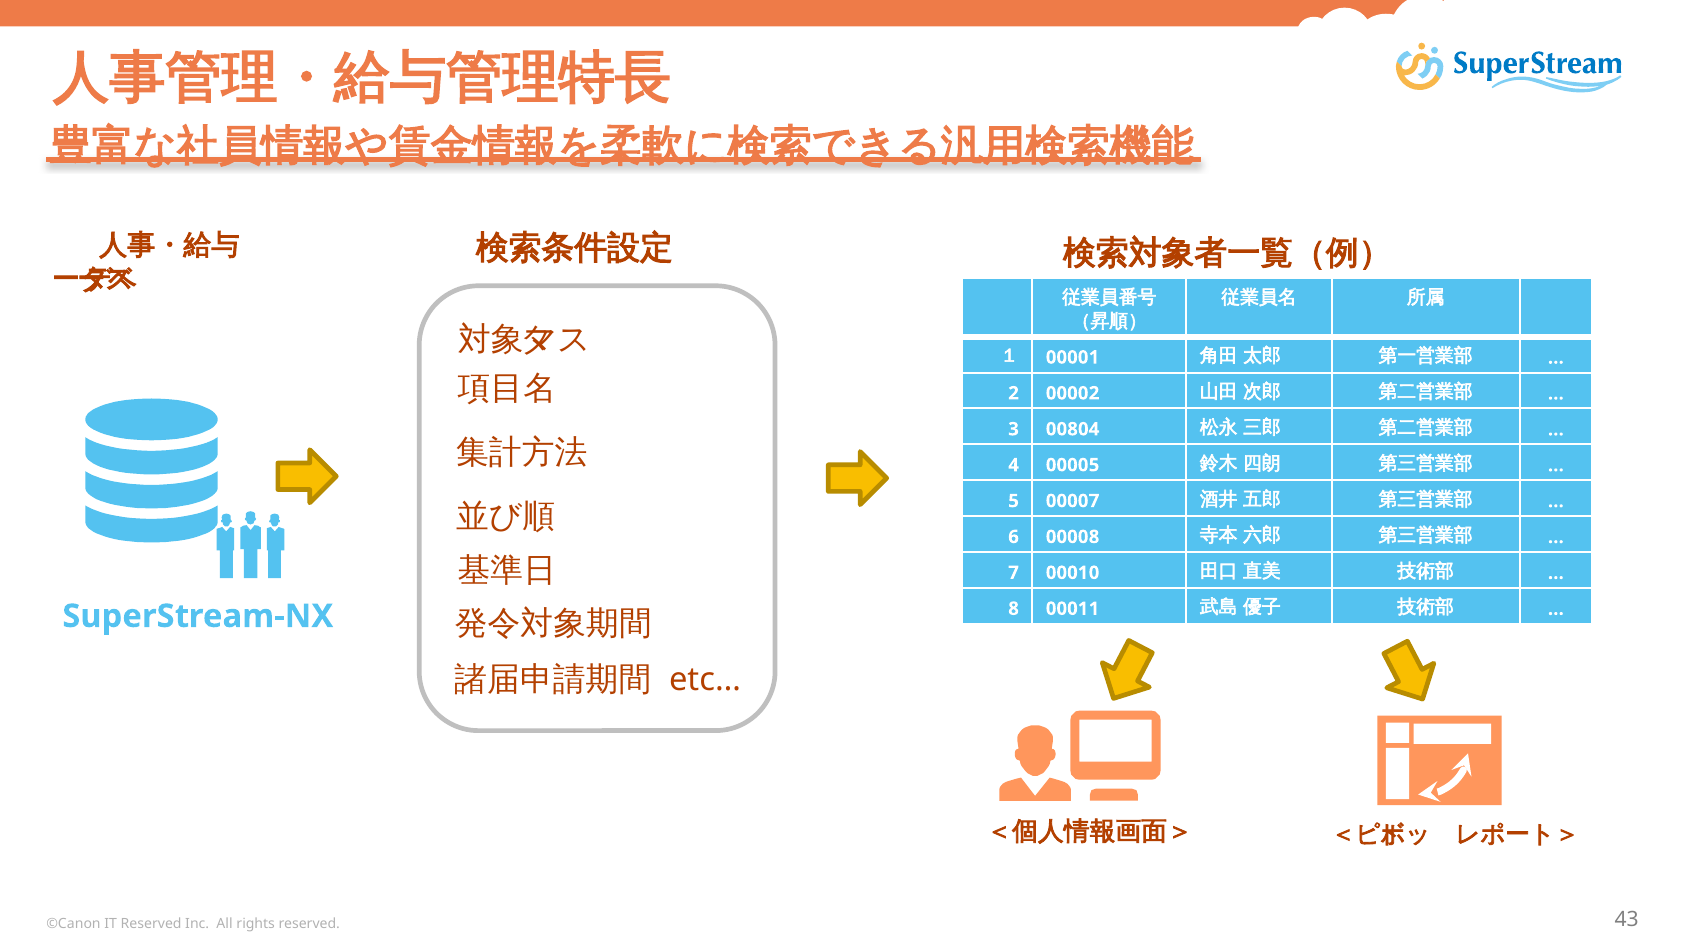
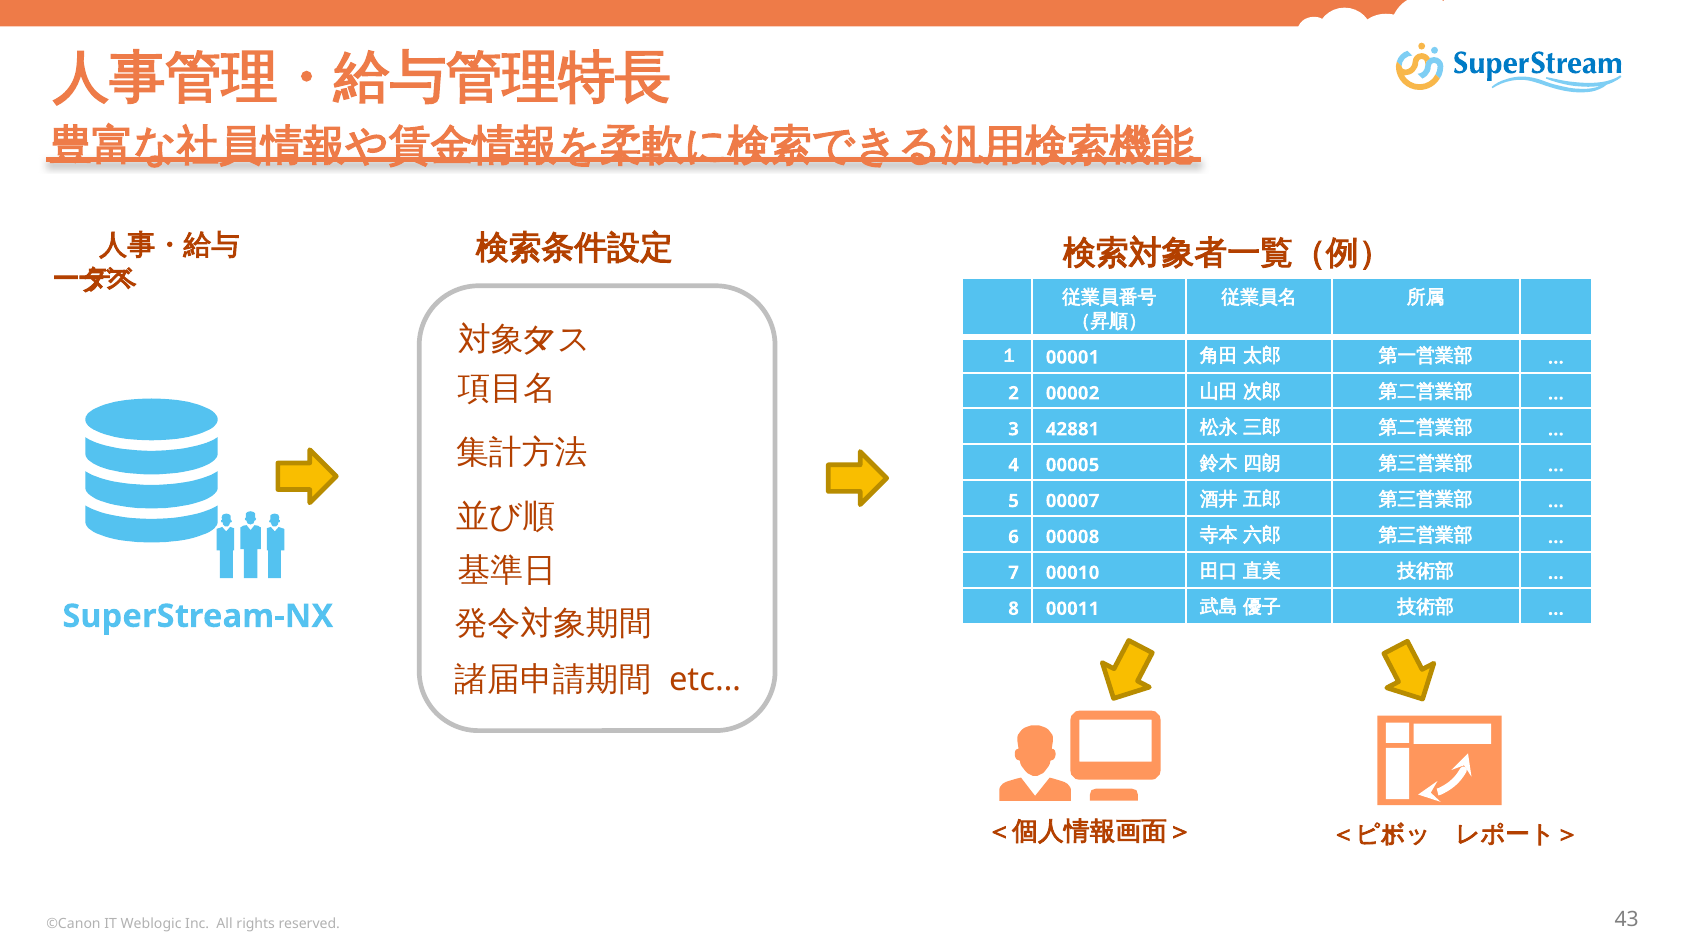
00804: 00804 -> 42881 (1073, 429)
IT Reserved: Reserved -> Weblogic (151, 924)
